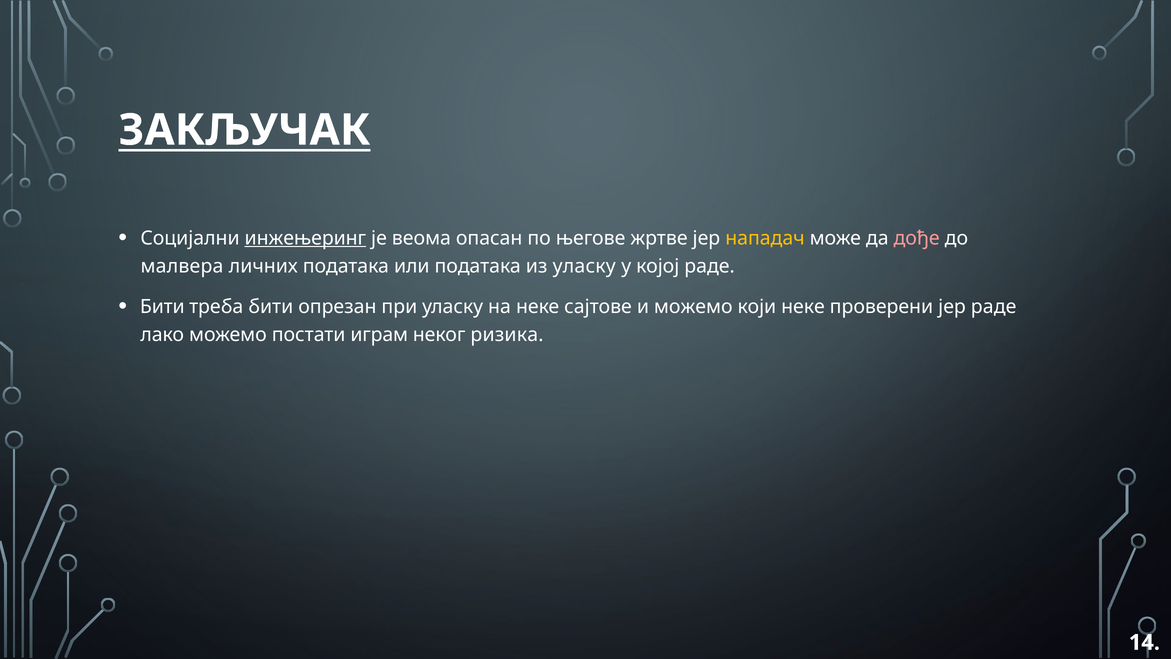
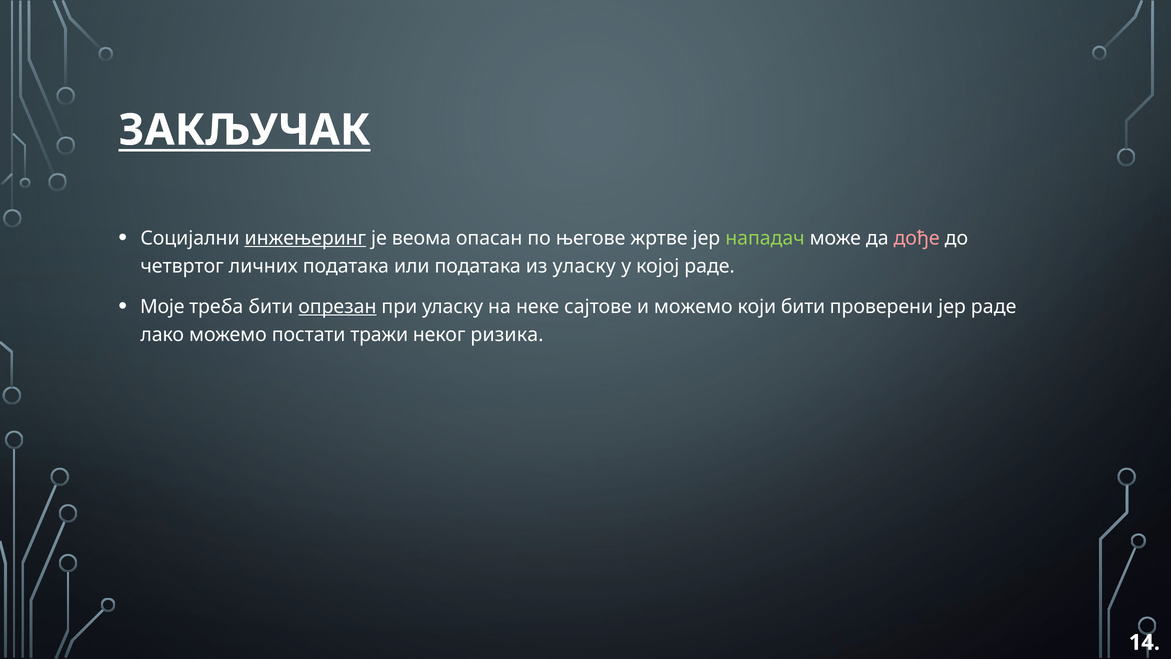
нападач colour: yellow -> light green (765, 238)
малвера: малвера -> четвртог (182, 266)
Бити: Бити -> Моје (162, 306)
опрезан underline: none -> present (337, 306)
који неке: неке -> бити (803, 306)
играм: играм -> тражи (379, 334)
